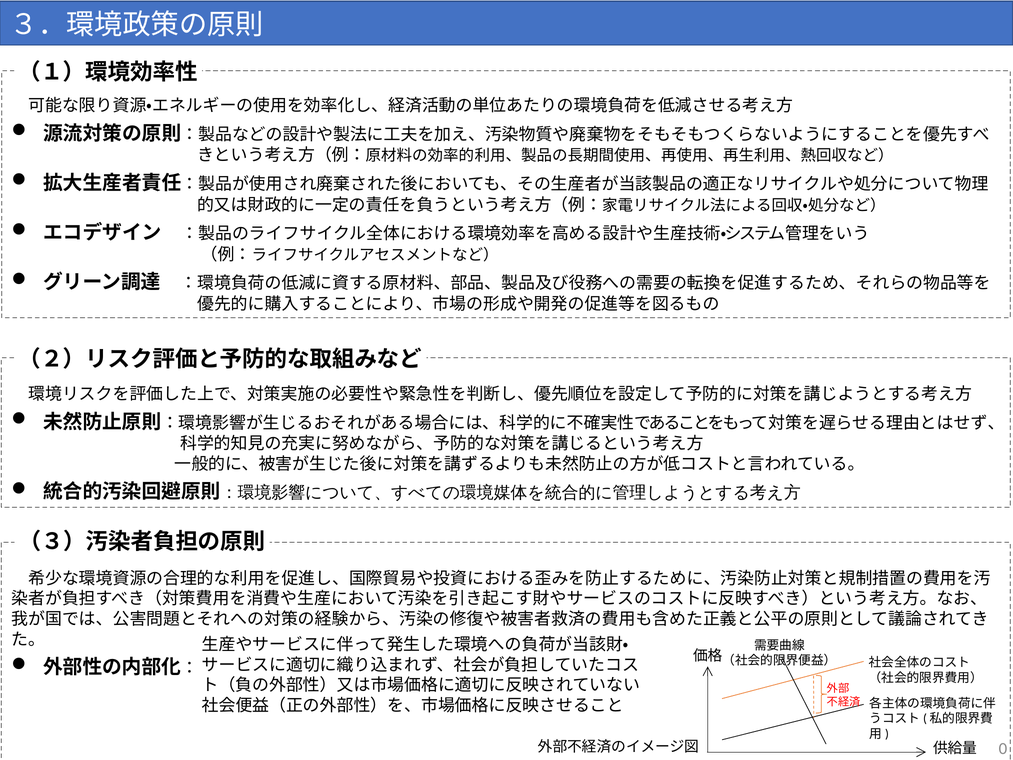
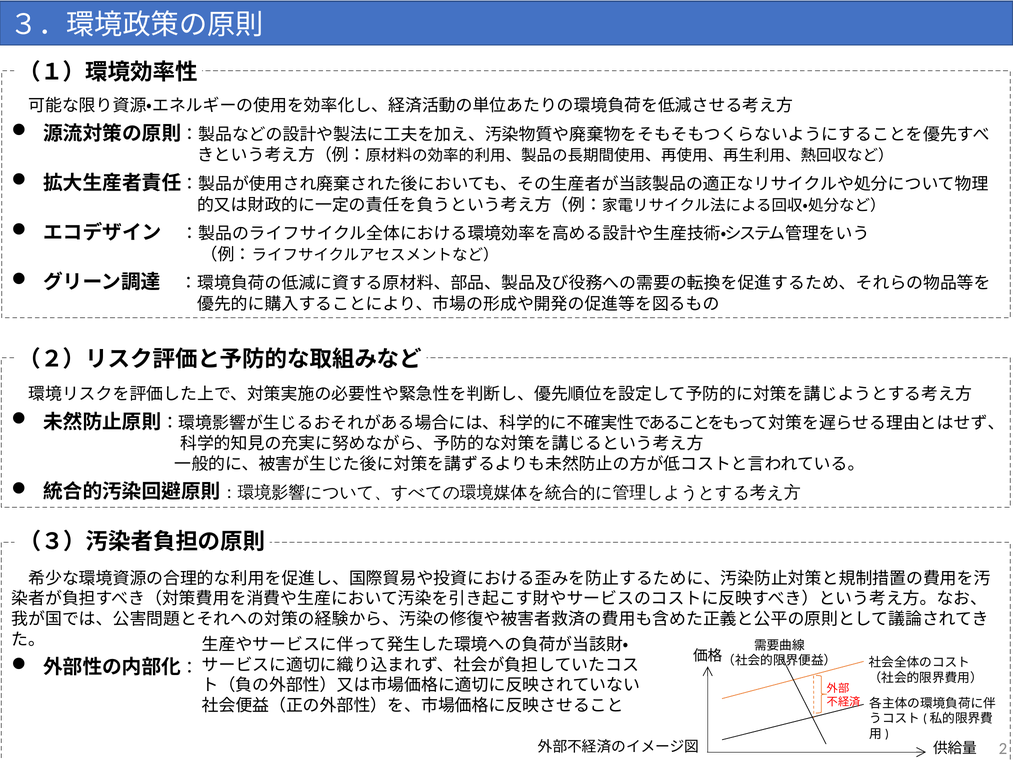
0: 0 -> 2 (1003, 748)
